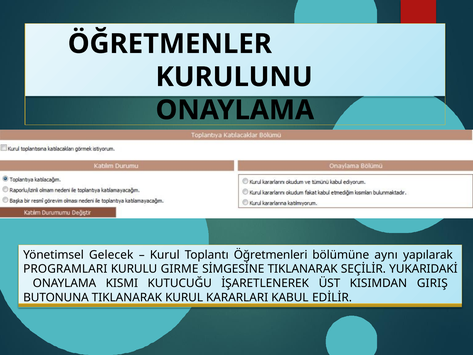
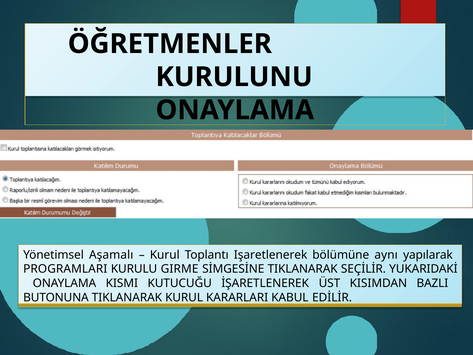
Gelecek: Gelecek -> Aşamalı (111, 255)
Öğretmenleri: Öğretmenleri -> Işaretlenerek (271, 255)
GIRIŞ: GIRIŞ -> BAZLI (432, 283)
